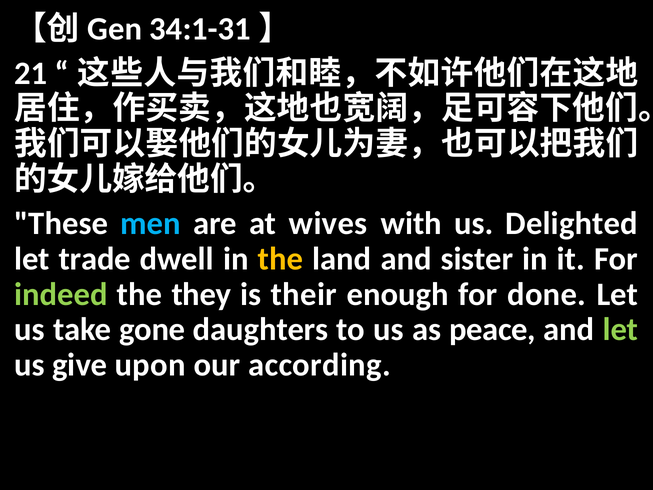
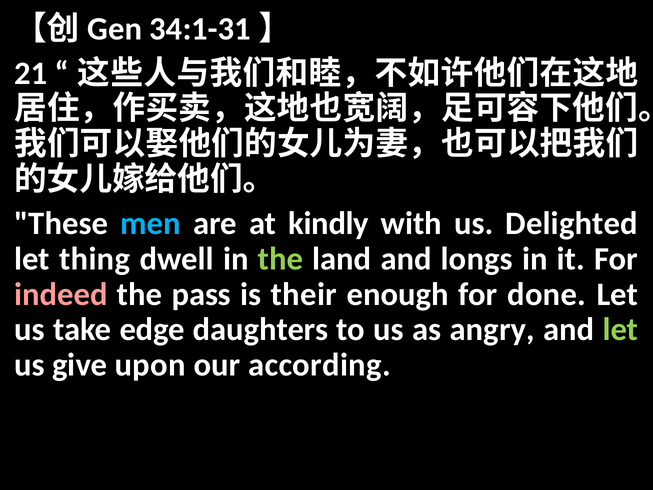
wives: wives -> kindly (329, 224)
trade: trade -> thing (95, 259)
the colour: yellow -> light green (280, 259)
sister: sister -> longs (477, 259)
indeed colour: light green -> pink (61, 294)
they: they -> pass (201, 294)
gone: gone -> edge (152, 329)
peace: peace -> angry (492, 329)
